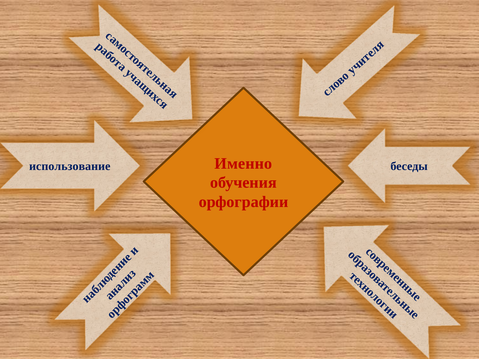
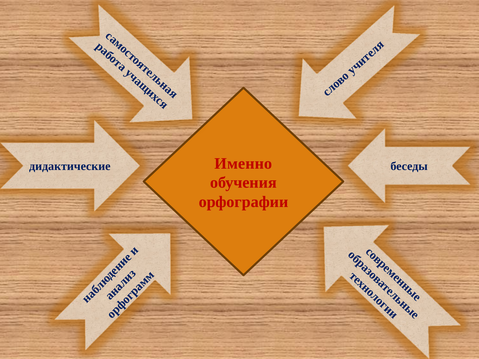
использование: использование -> дидактические (70, 166)
